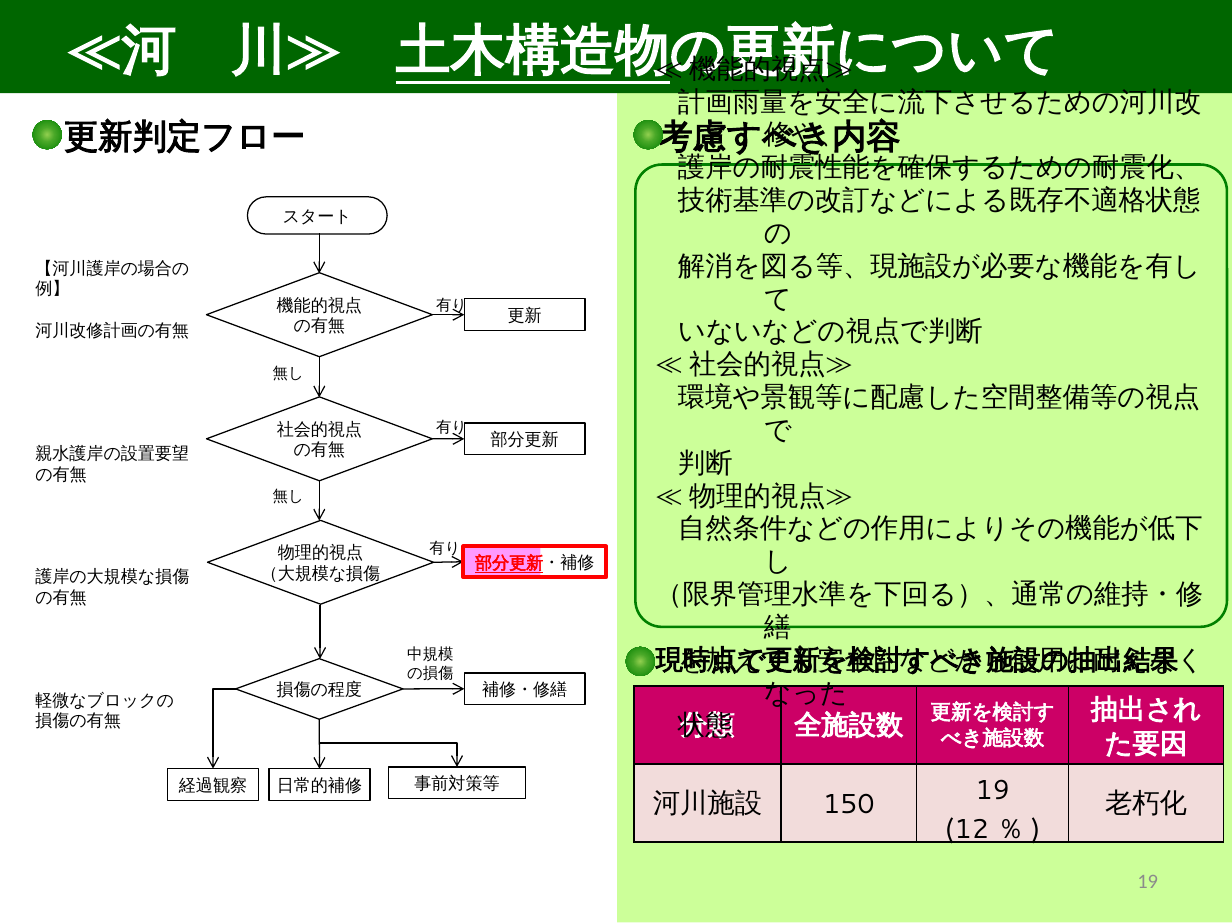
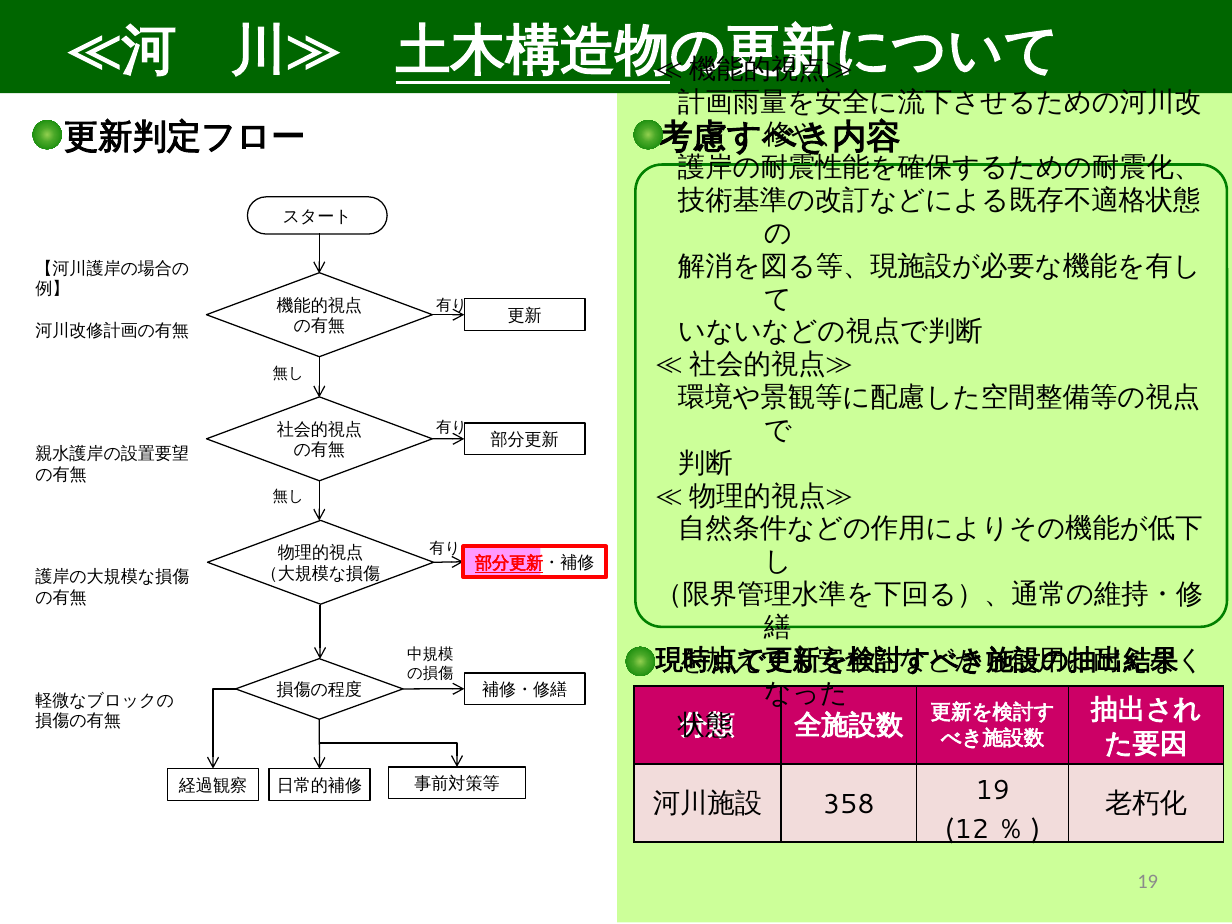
150: 150 -> 358 (849, 804)
